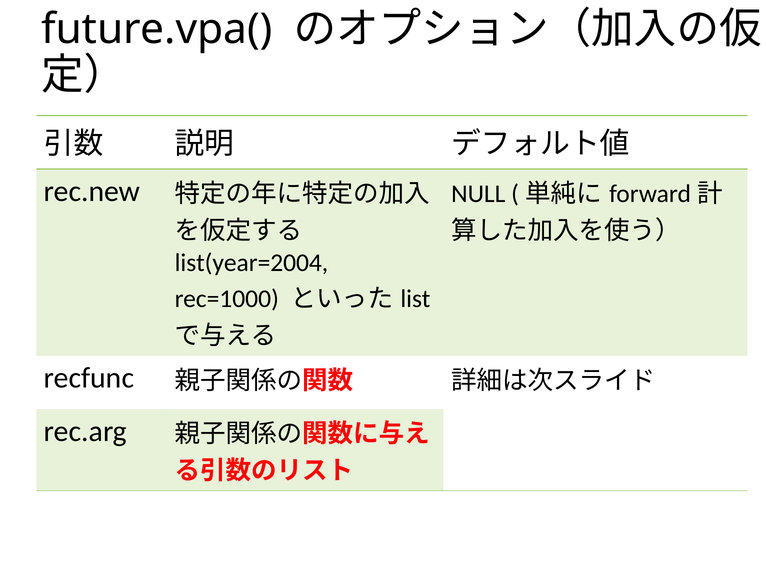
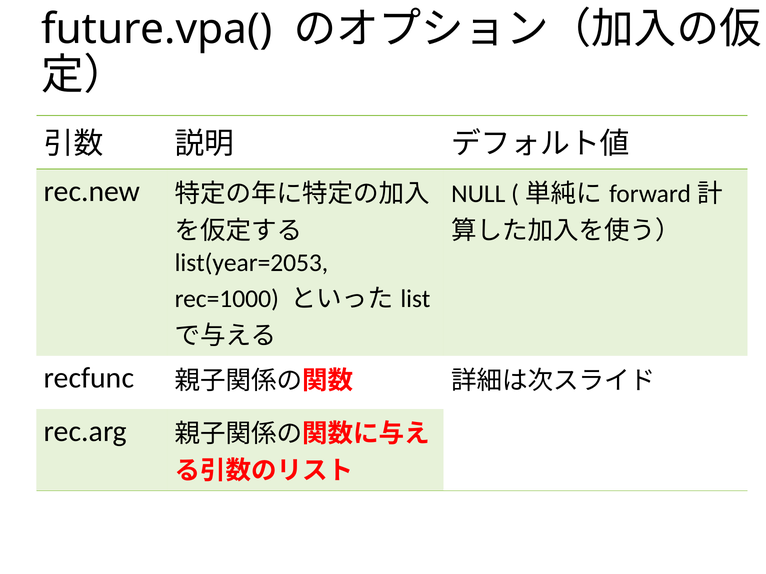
list(year=2004: list(year=2004 -> list(year=2053 (251, 263)
